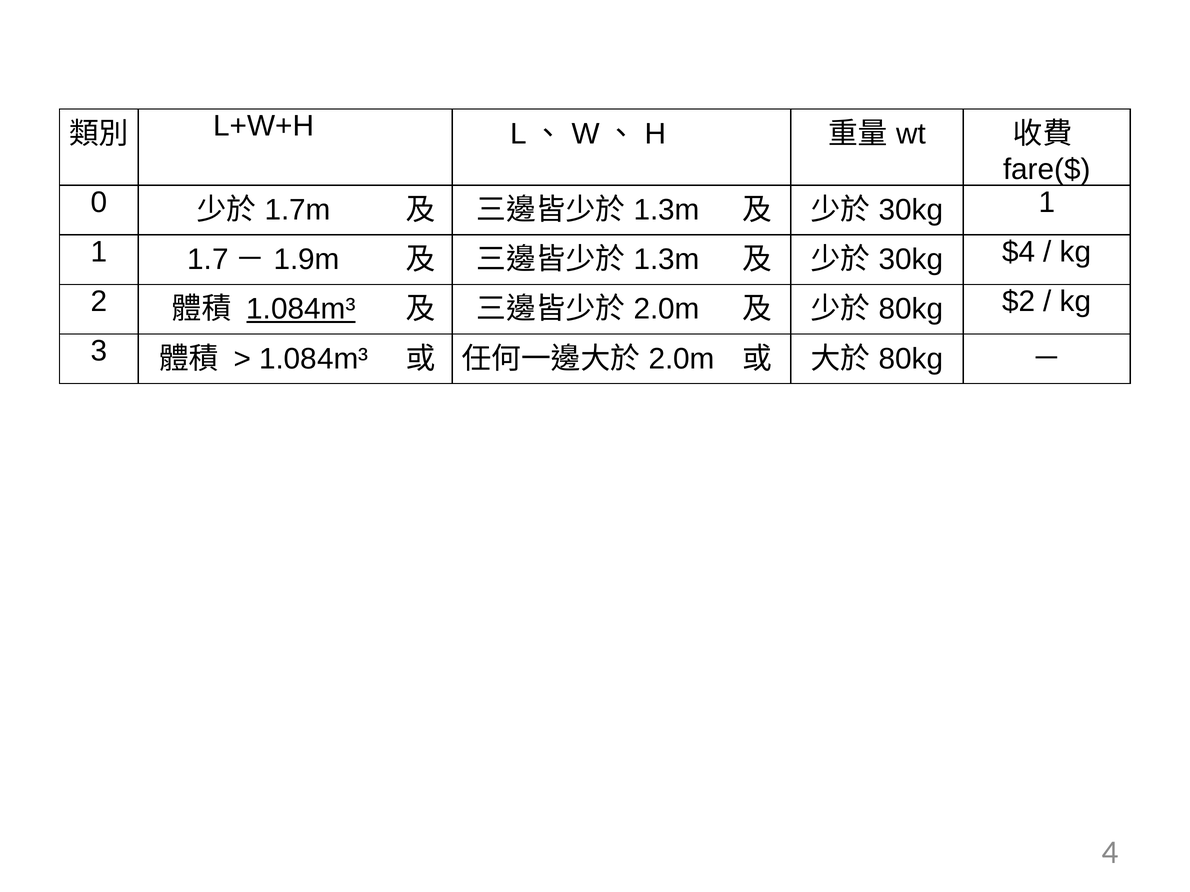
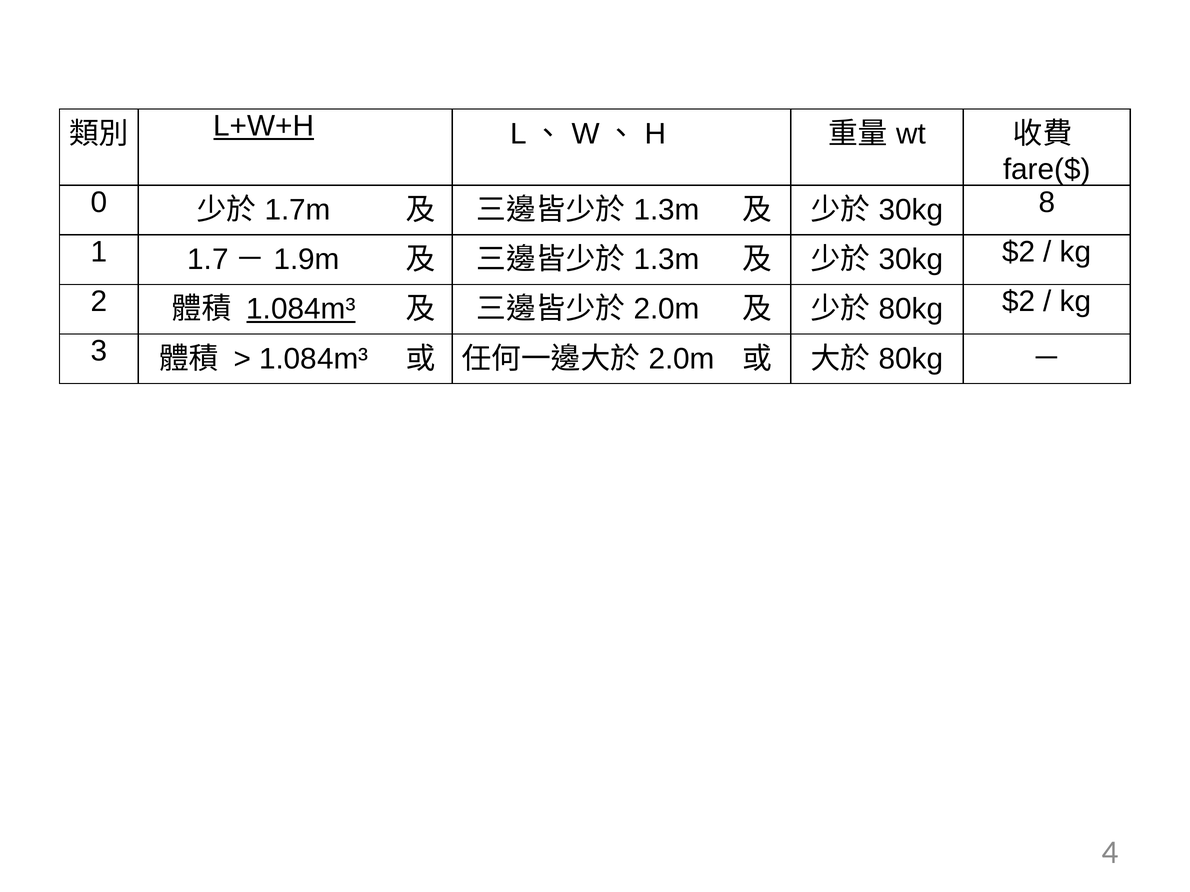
L+W+H underline: none -> present (264, 126)
1: 1 -> 8 (1047, 203)
$4: $4 -> $2 (1019, 252)
